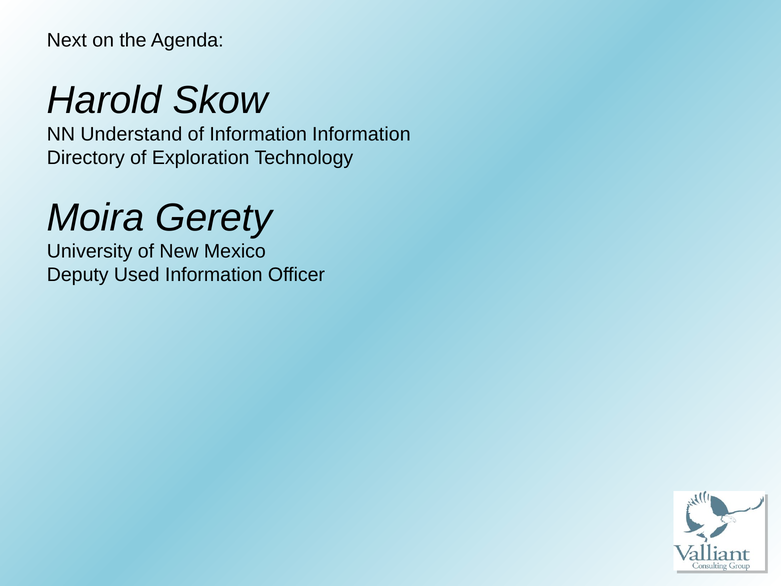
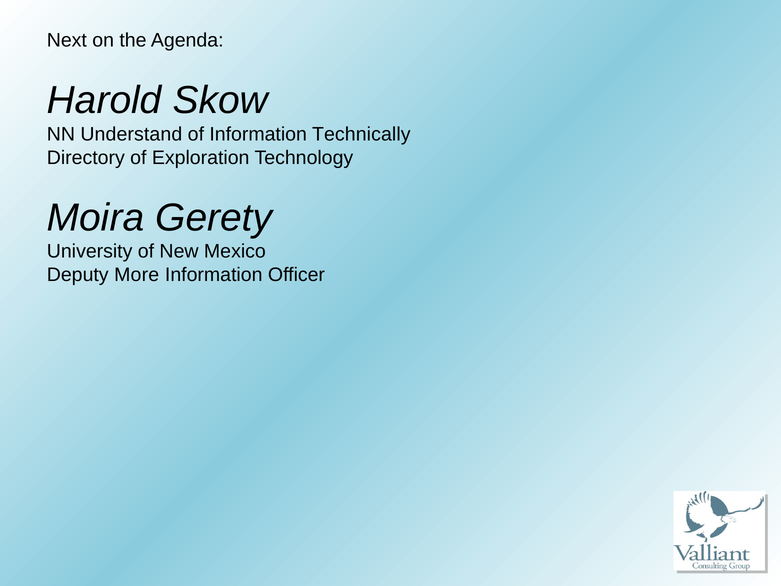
Information Information: Information -> Technically (361, 134)
Used: Used -> More (137, 275)
